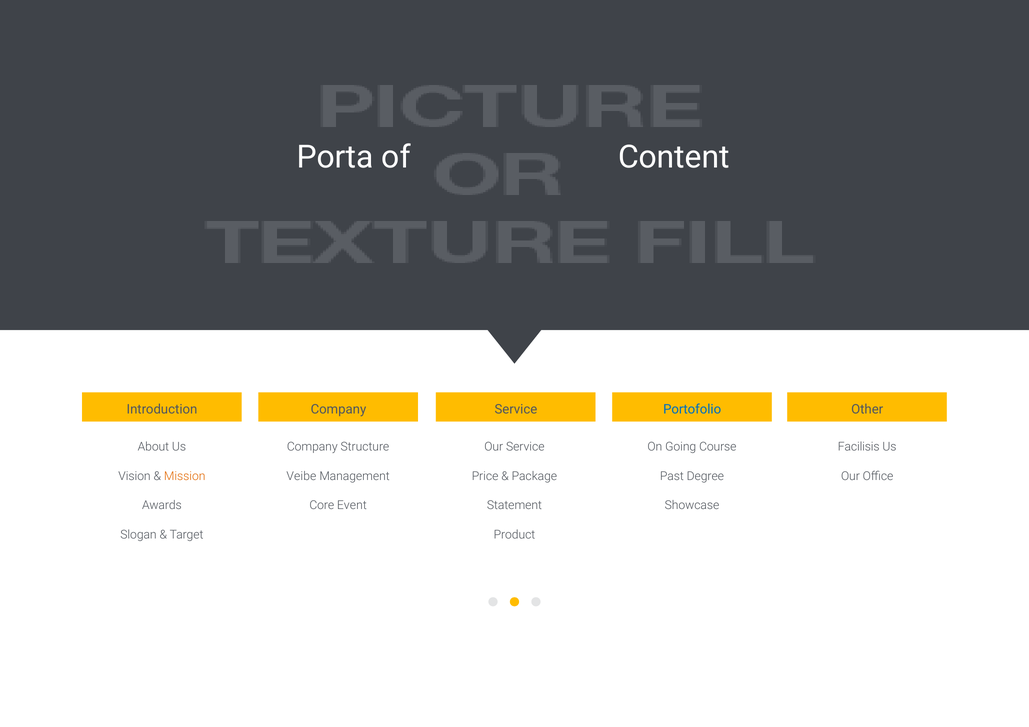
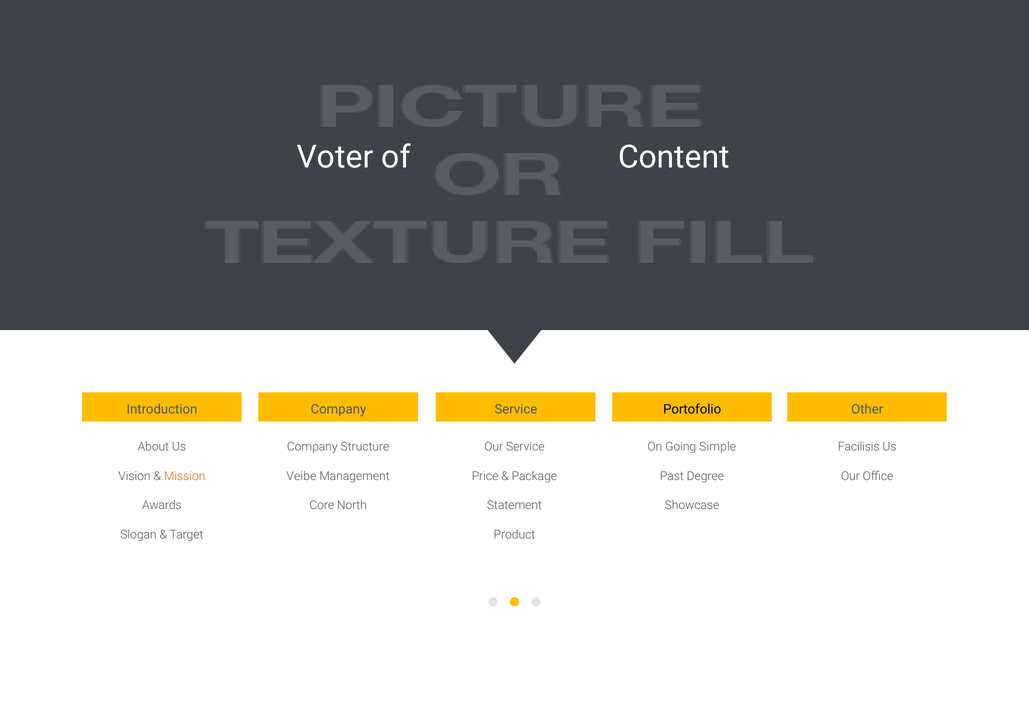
Porta: Porta -> Voter (335, 157)
Portofolio colour: blue -> black (692, 410)
Course: Course -> Simple (718, 447)
Event: Event -> North (352, 506)
